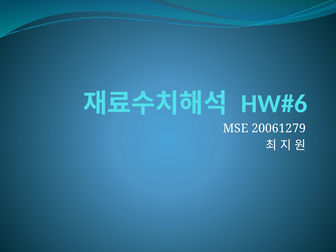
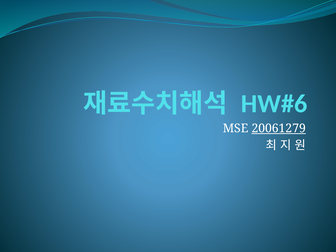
20061279 underline: none -> present (279, 128)
